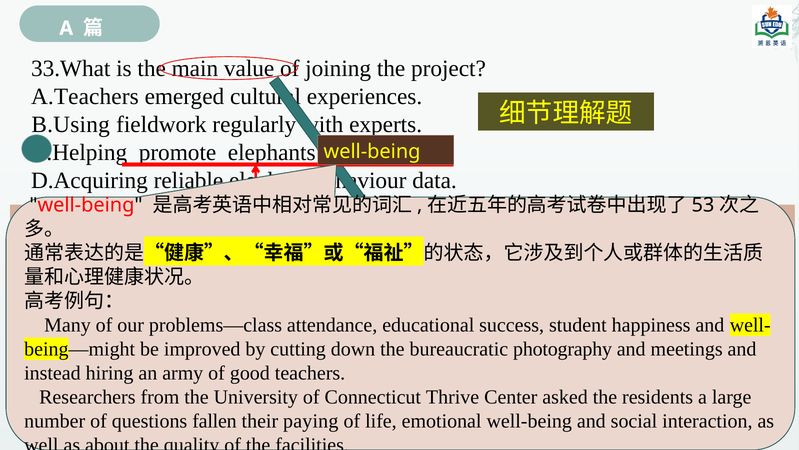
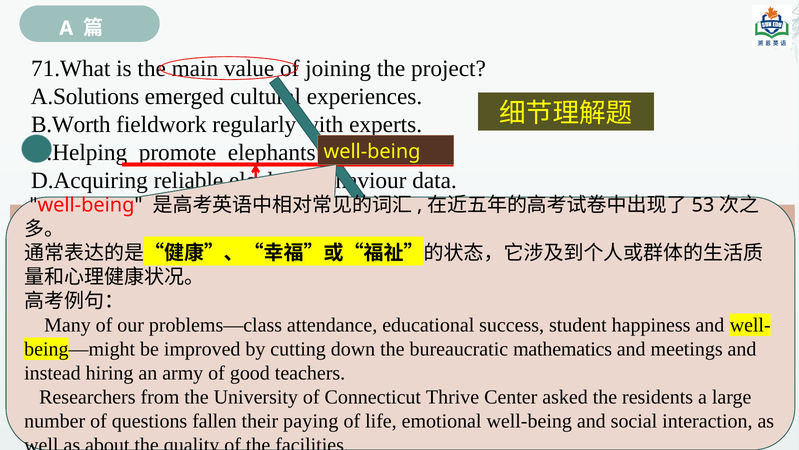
33.What: 33.What -> 71.What (71, 68)
A.Teachers: A.Teachers -> A.Solutions (85, 96)
B.Using: B.Using -> B.Worth (71, 124)
photography: photography -> mathematics (563, 348)
